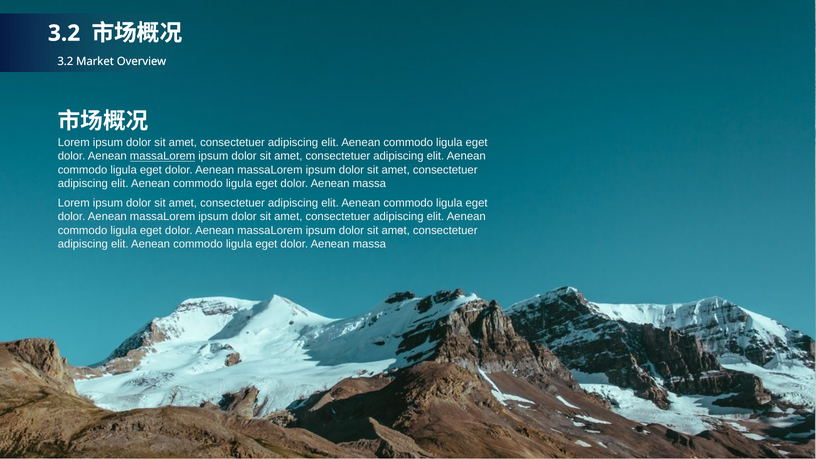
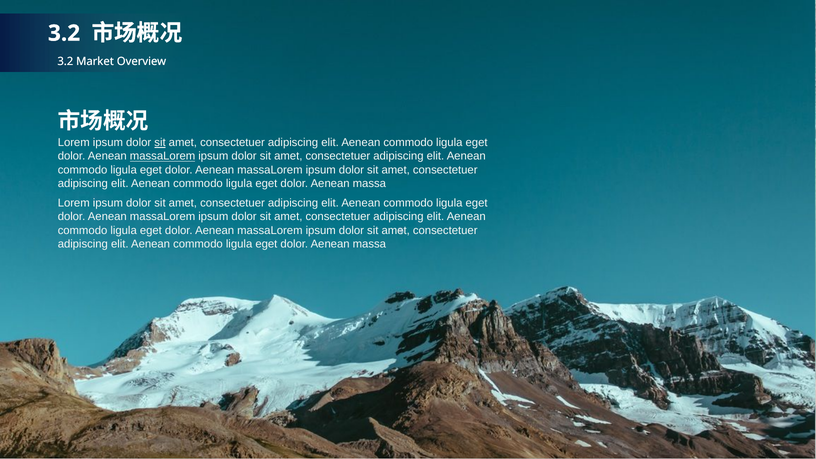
sit underline: none -> present (160, 143)
